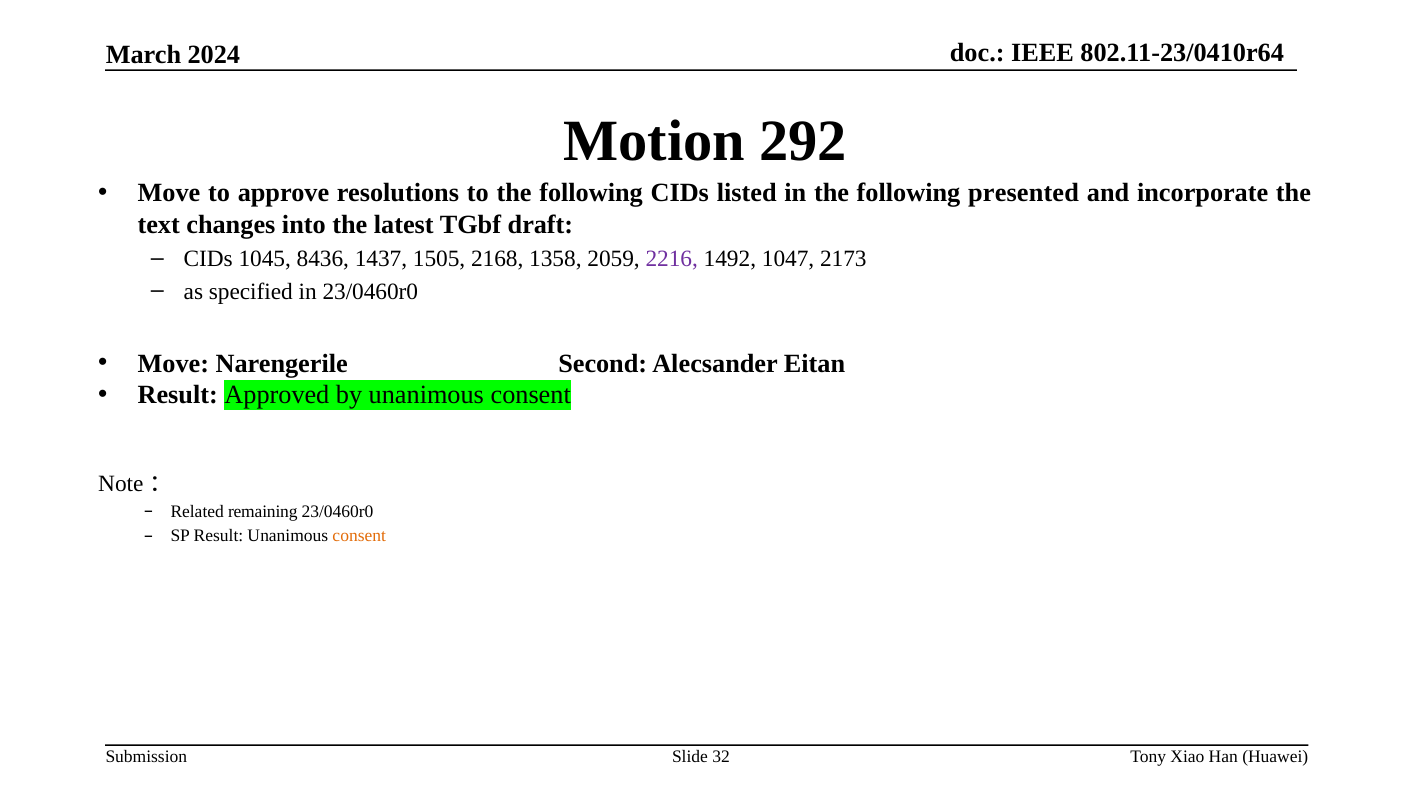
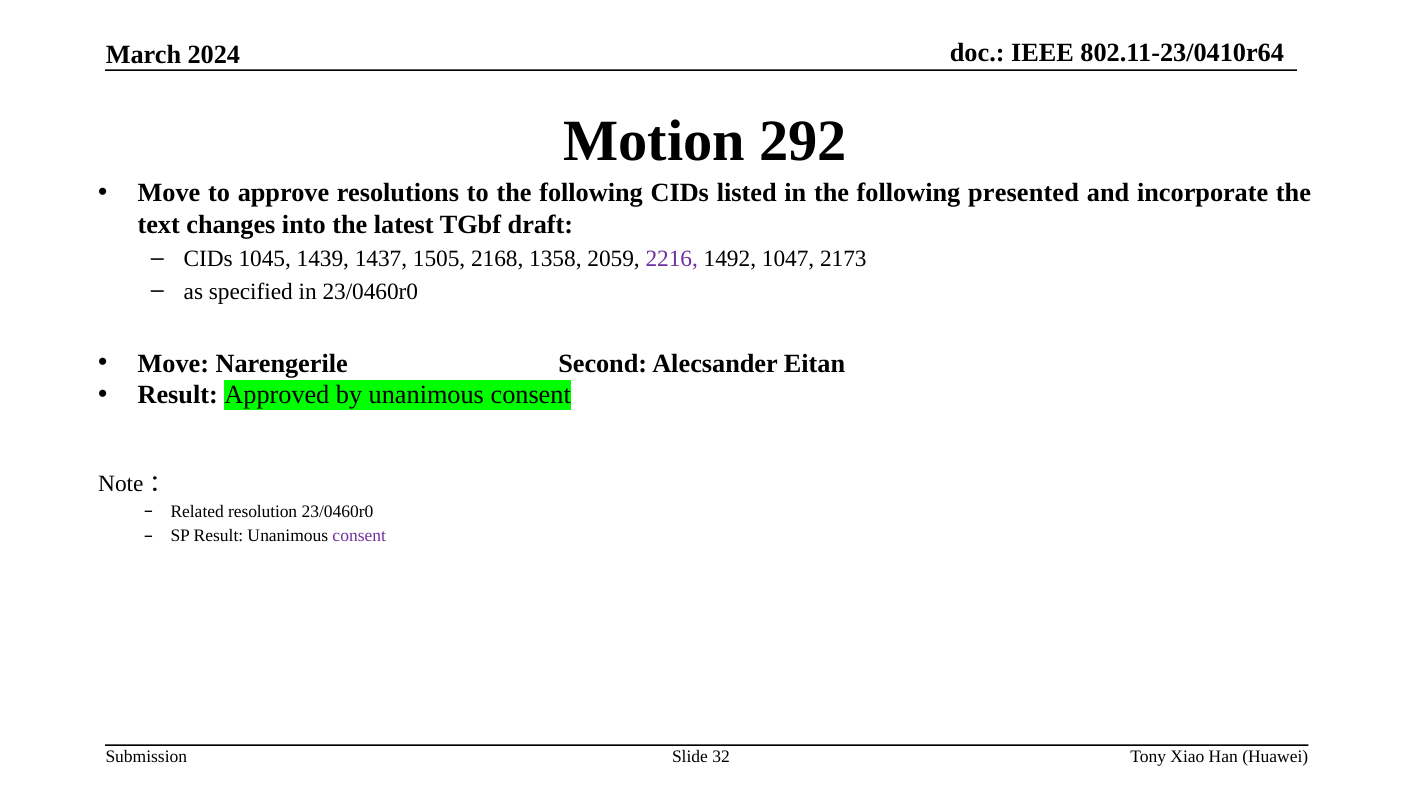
8436: 8436 -> 1439 (323, 259)
remaining: remaining -> resolution (263, 511)
consent colour: orange -> purple (359, 536)
